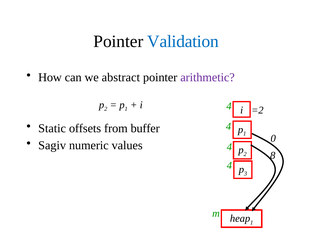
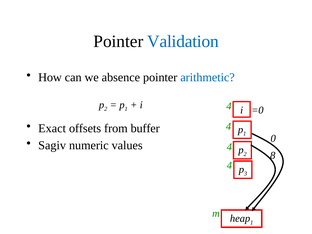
abstract: abstract -> absence (121, 77)
arithmetic colour: purple -> blue (208, 77)
=2: =2 -> =0 (257, 110)
Static: Static -> Exact (52, 128)
